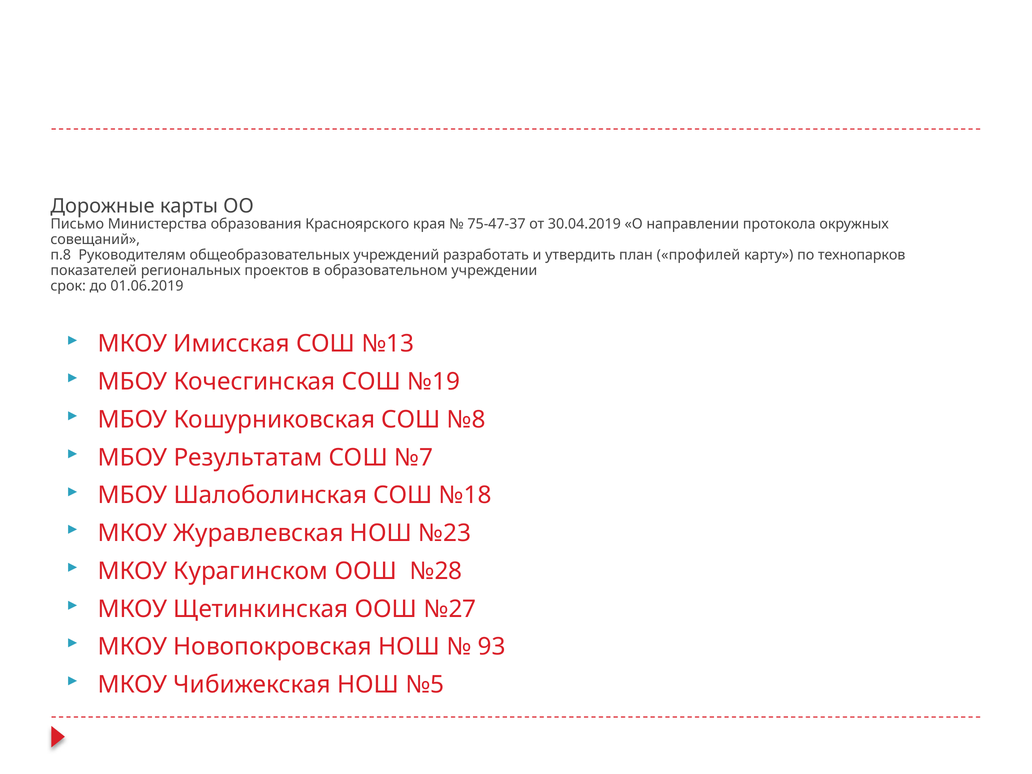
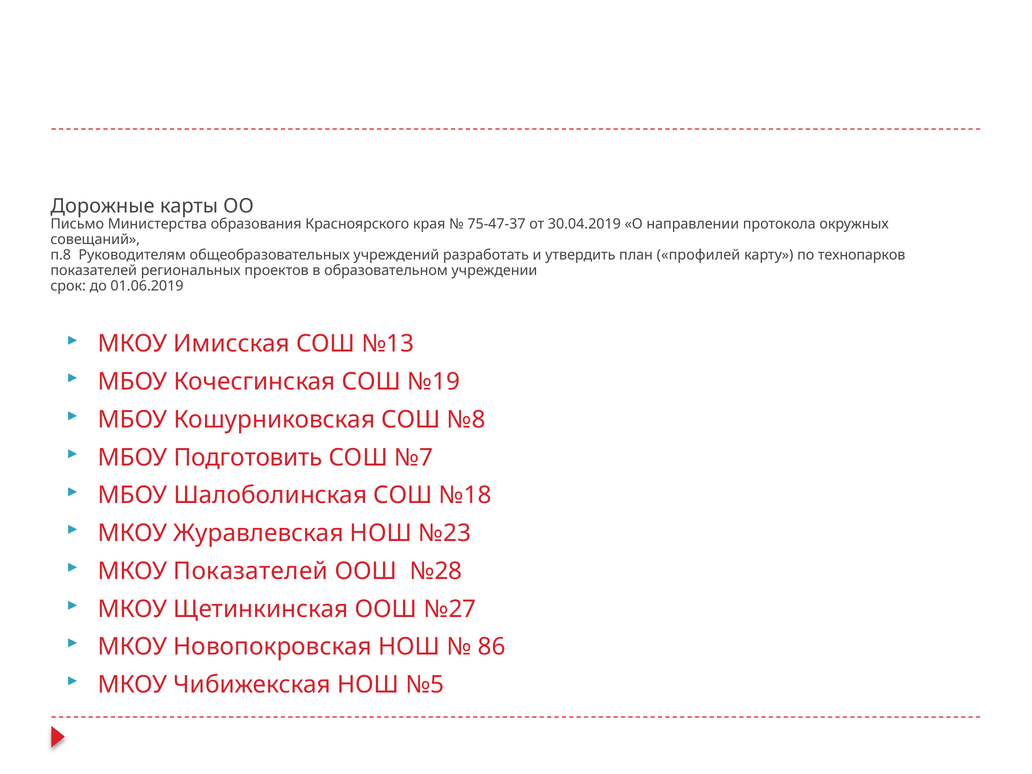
Результатам: Результатам -> Подготовить (248, 457)
МКОУ Курагинском: Курагинском -> Показателей (251, 571)
93: 93 -> 86 (492, 647)
